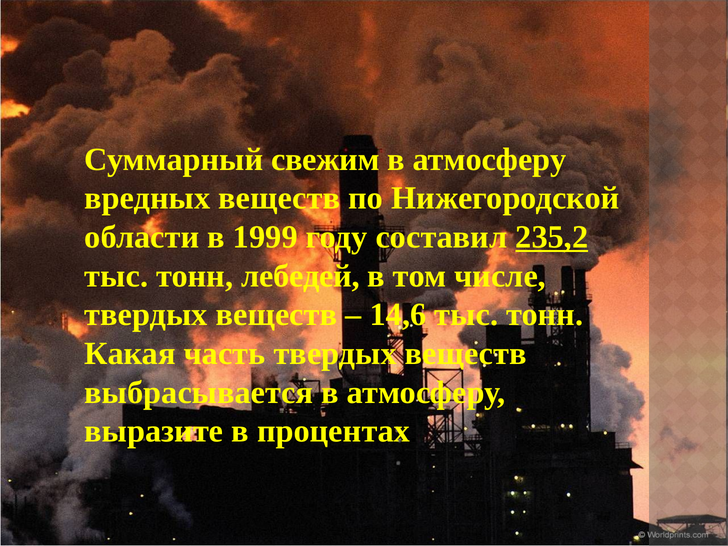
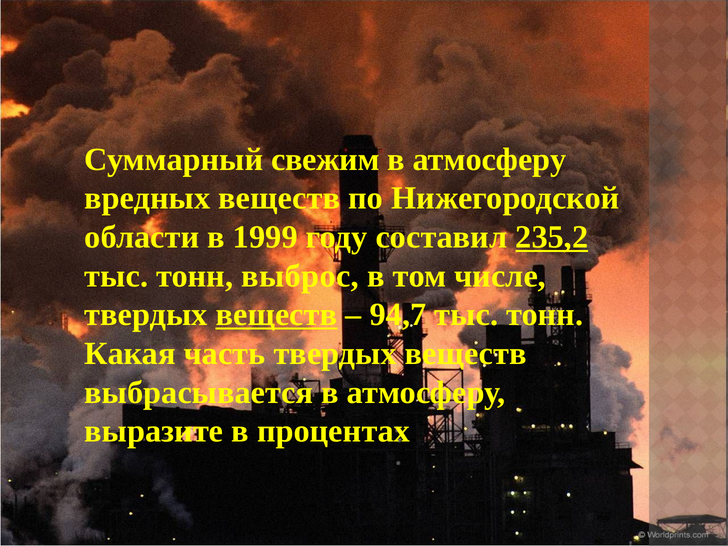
лебедей: лебедей -> выброс (300, 276)
веществ underline: none -> present (276, 315)
14,6: 14,6 -> 94,7 (398, 315)
